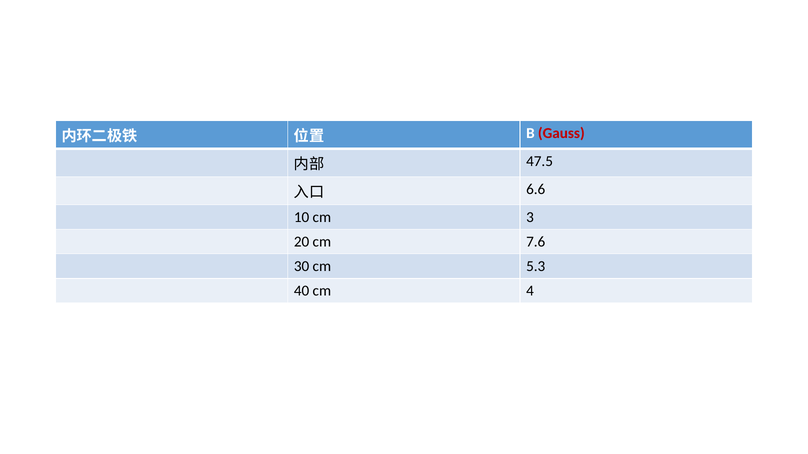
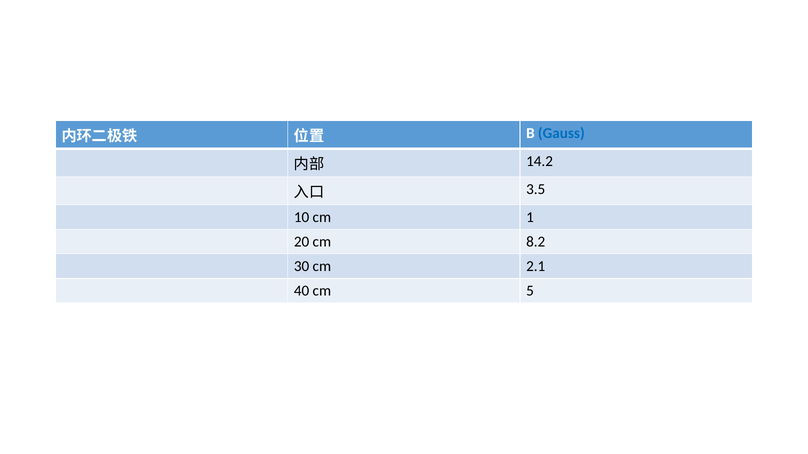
Gauss colour: red -> blue (561, 133)
47.5: 47.5 -> 14.2 (540, 161)
6.6: 6.6 -> 3.5 (536, 189)
3: 3 -> 1 (530, 217)
7.6: 7.6 -> 8.2 (536, 242)
5.3: 5.3 -> 2.1 (536, 267)
4: 4 -> 5 (530, 291)
